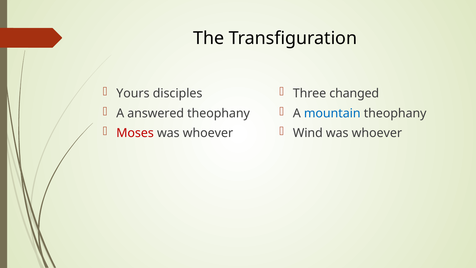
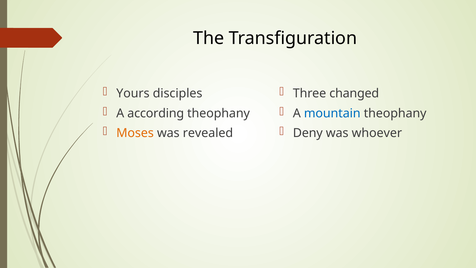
answered: answered -> according (156, 113)
Wind: Wind -> Deny (308, 133)
Moses colour: red -> orange (135, 133)
whoever: whoever -> revealed (208, 133)
